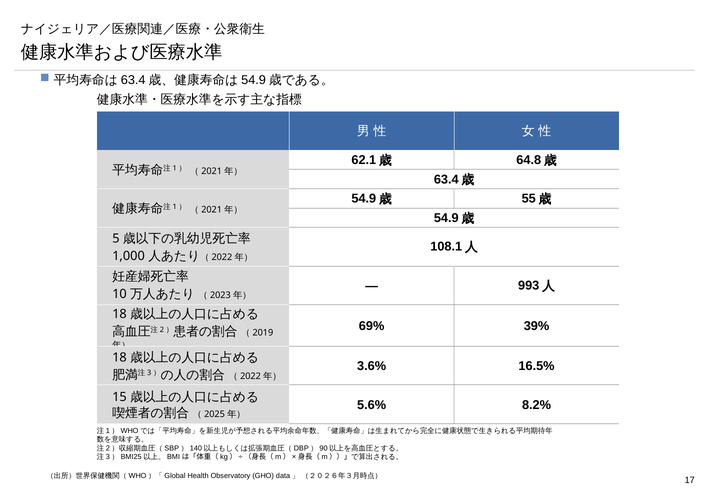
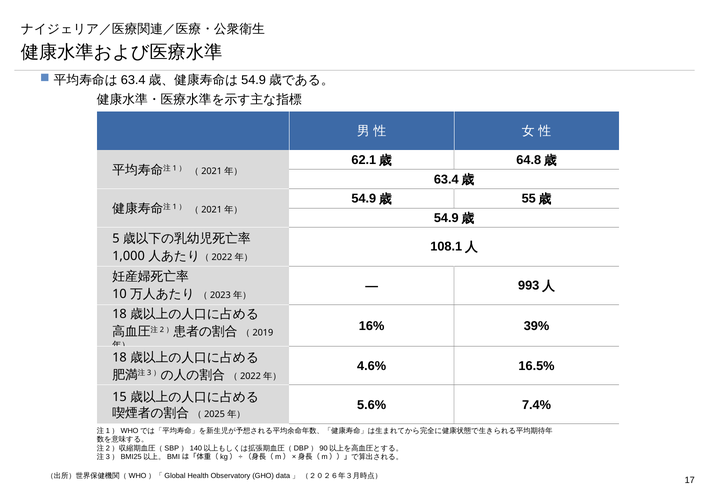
69%: 69% -> 16% (372, 326)
3.6%: 3.6% -> 4.6% (372, 366)
8.2%: 8.2% -> 7.4% (537, 405)
